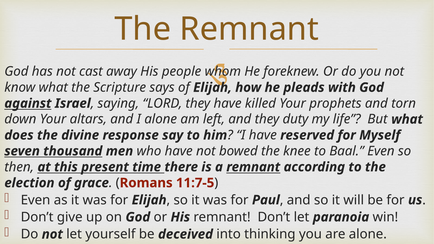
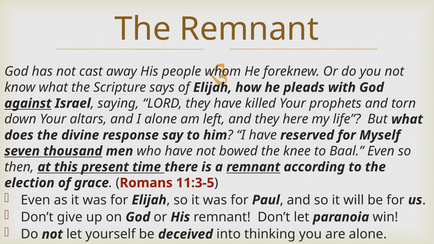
duty: duty -> here (295, 119)
11:7-5: 11:7-5 -> 11:3-5 (195, 183)
